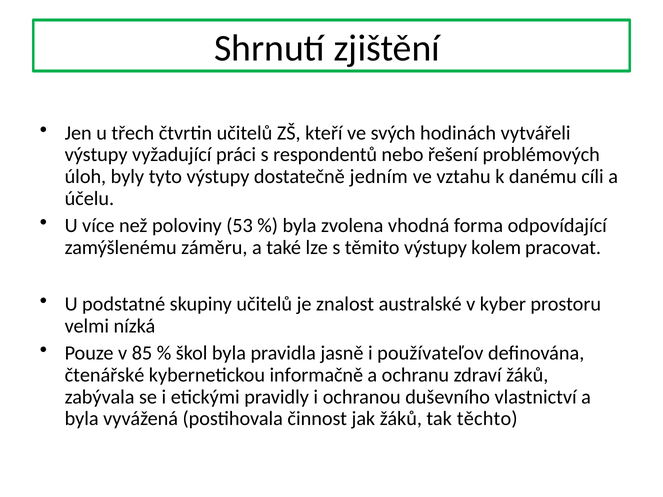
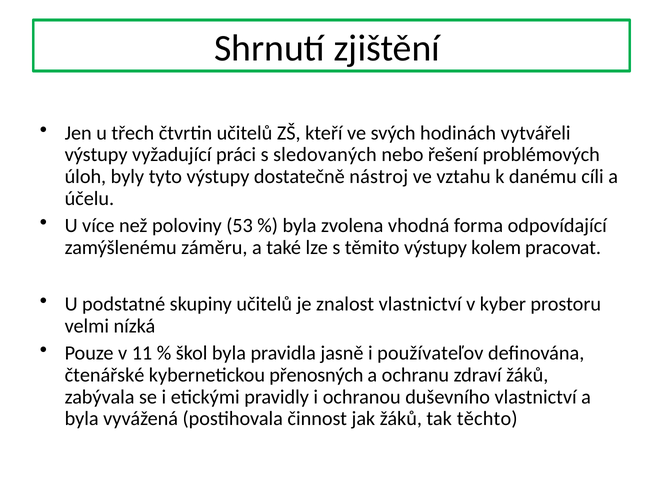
respondentů: respondentů -> sledovaných (325, 155)
jedním: jedním -> nástroj (379, 177)
znalost australské: australské -> vlastnictví (420, 304)
85: 85 -> 11 (142, 353)
informačně: informačně -> přenosných (316, 375)
